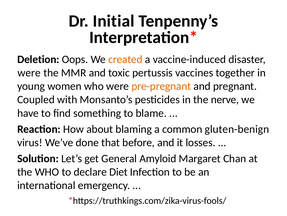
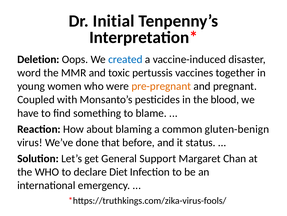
created colour: orange -> blue (125, 59)
were: were -> word (29, 73)
nerve: nerve -> blood (225, 99)
losses: losses -> status (201, 142)
Amyloid: Amyloid -> Support (158, 158)
